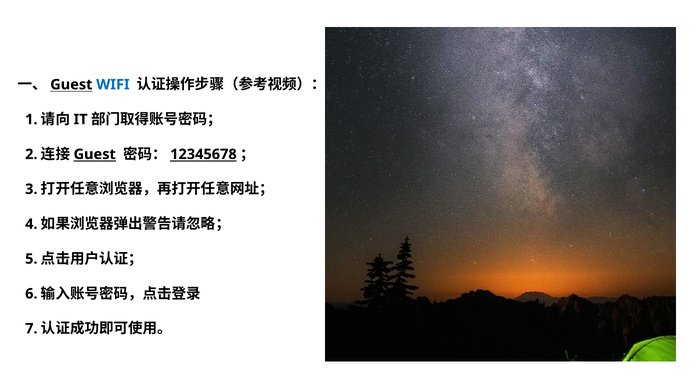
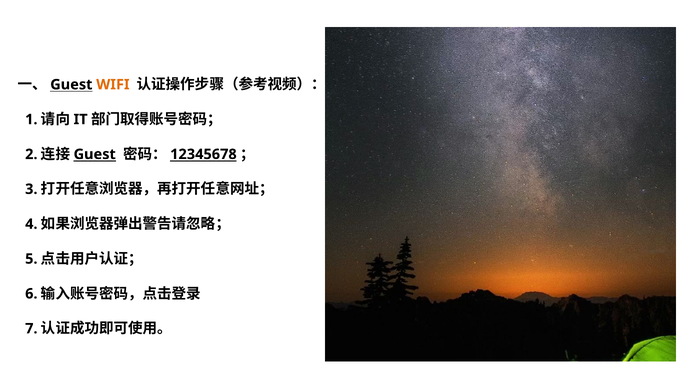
WIFI colour: blue -> orange (113, 85)
